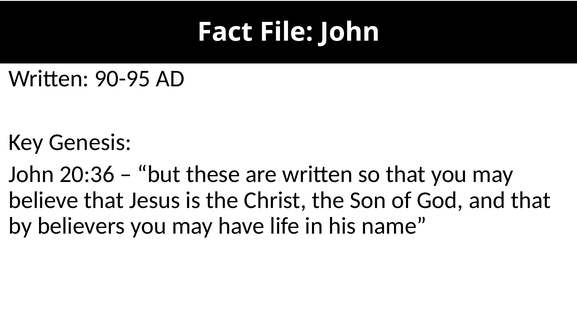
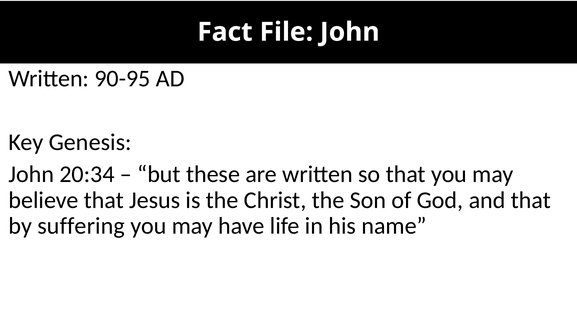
20:36: 20:36 -> 20:34 (87, 175)
believers: believers -> suffering (81, 226)
